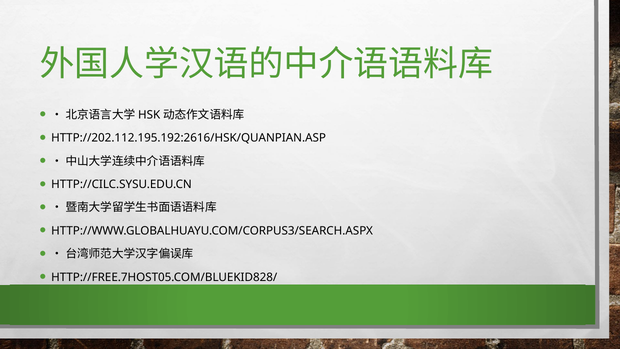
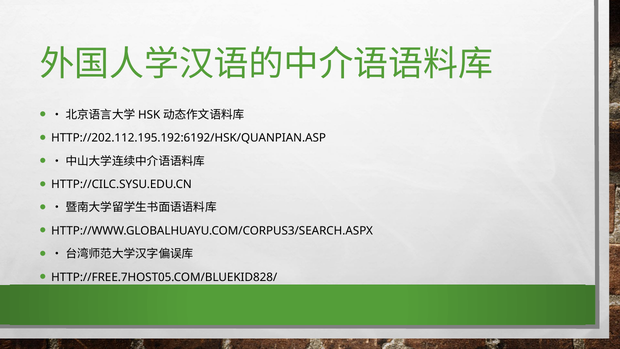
HTTP://202.112.195.192:2616/HSK/QUANPIAN.ASP: HTTP://202.112.195.192:2616/HSK/QUANPIAN.ASP -> HTTP://202.112.195.192:6192/HSK/QUANPIAN.ASP (189, 138)
